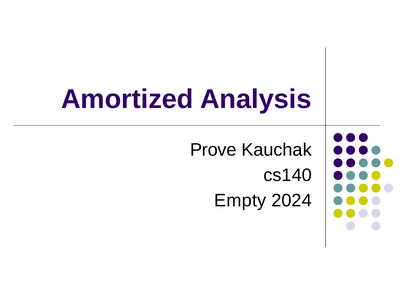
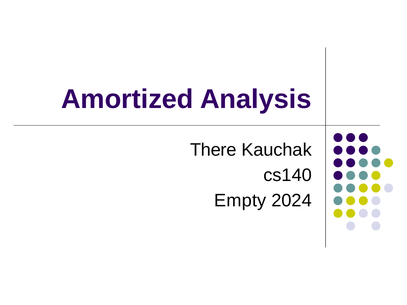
Prove: Prove -> There (213, 150)
